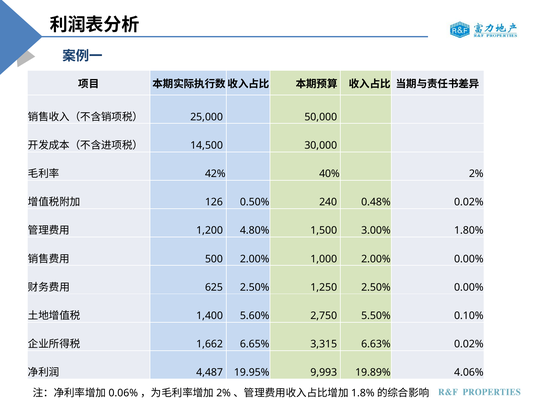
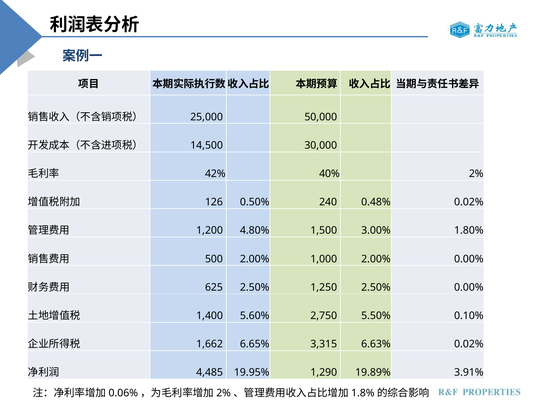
4,487: 4,487 -> 4,485 (210, 372)
9,993: 9,993 -> 1,290 (324, 372)
4.06%: 4.06% -> 3.91% (469, 372)
